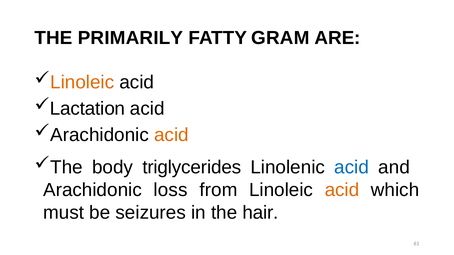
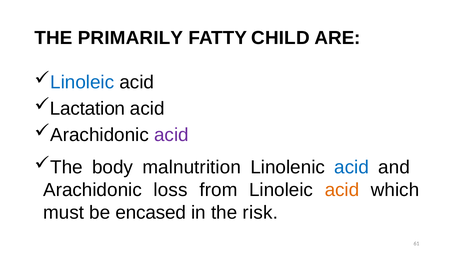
GRAM: GRAM -> CHILD (280, 38)
Linoleic colour: orange -> blue (82, 82)
acid colour: orange -> purple (171, 135)
triglycerides: triglycerides -> malnutrition (192, 167)
seizures: seizures -> encased (151, 213)
hair: hair -> risk (260, 213)
